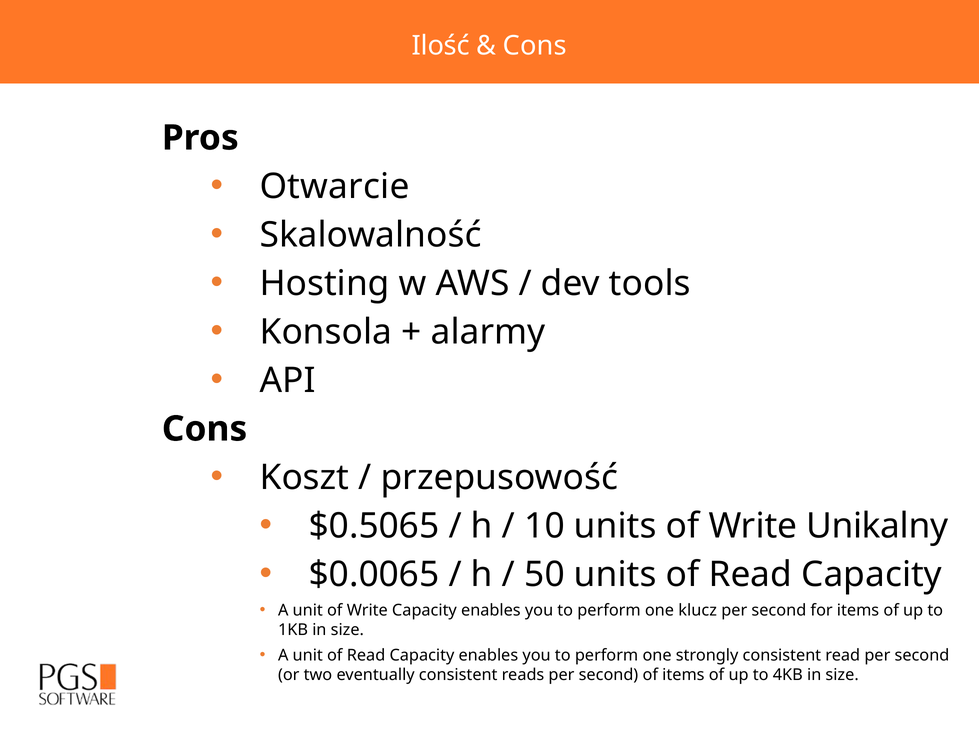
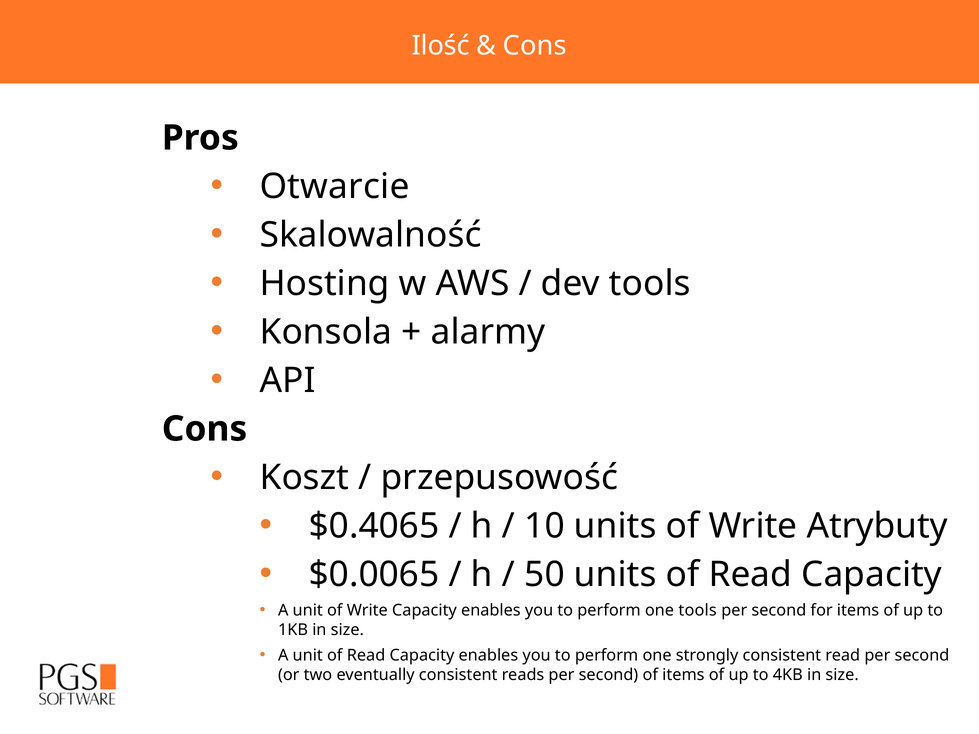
$0.5065: $0.5065 -> $0.4065 (374, 526)
Unikalny: Unikalny -> Atrybuty (877, 526)
one klucz: klucz -> tools (698, 610)
